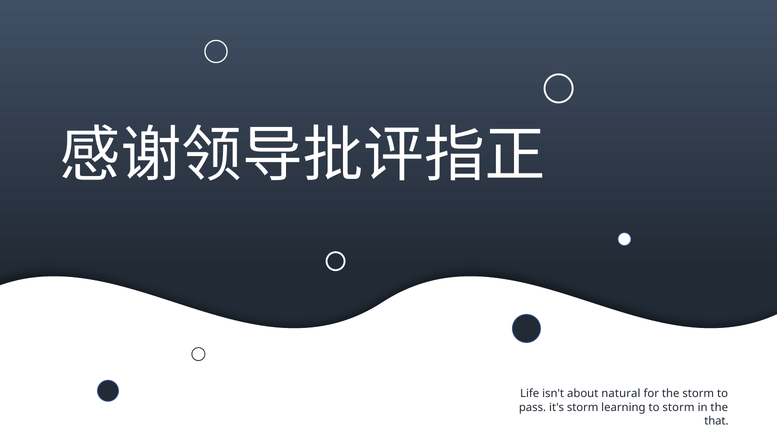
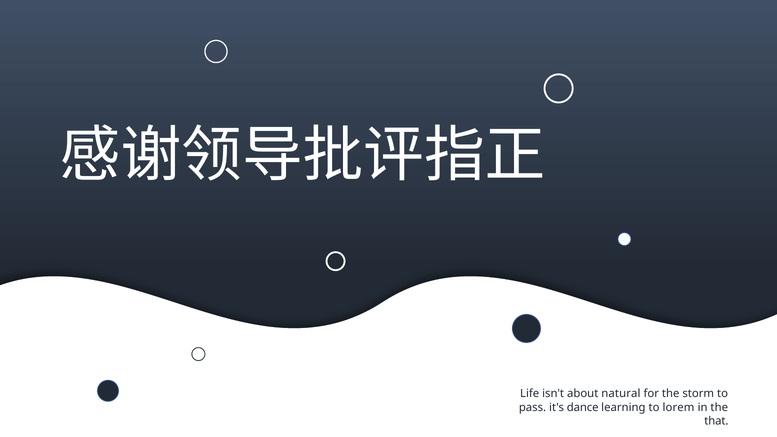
it's storm: storm -> dance (583, 407)
to storm: storm -> lorem (678, 407)
